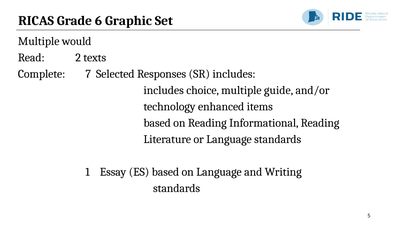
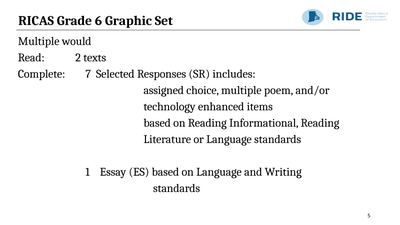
includes: includes -> assigned (164, 90)
guide: guide -> poem (279, 90)
